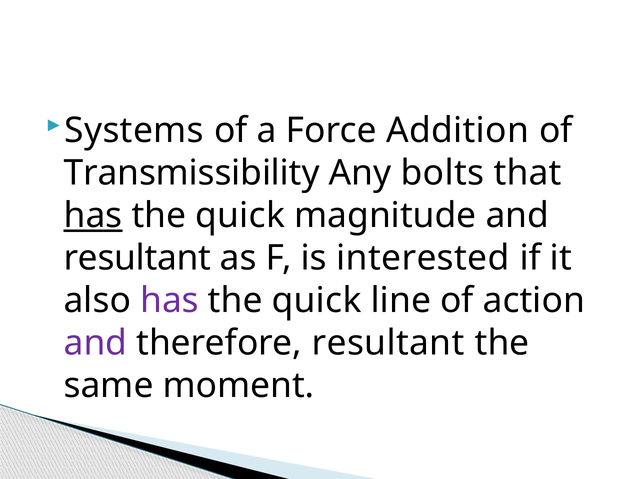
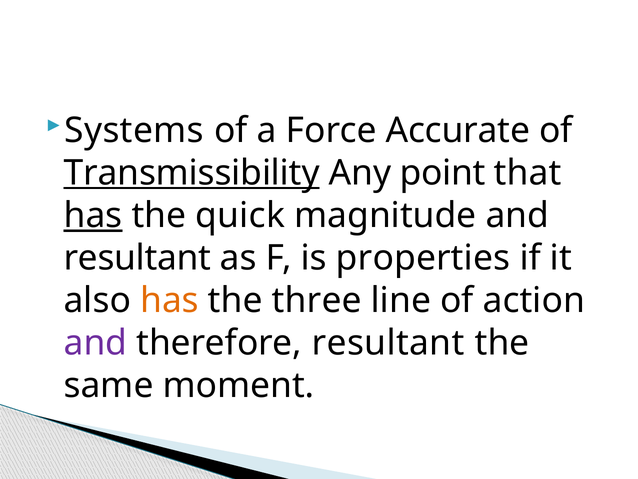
Addition: Addition -> Accurate (458, 130)
Transmissibility underline: none -> present (192, 173)
bolts: bolts -> point (443, 173)
interested: interested -> properties (423, 258)
has colour: purple -> orange (170, 300)
quick: quick -> three (317, 300)
